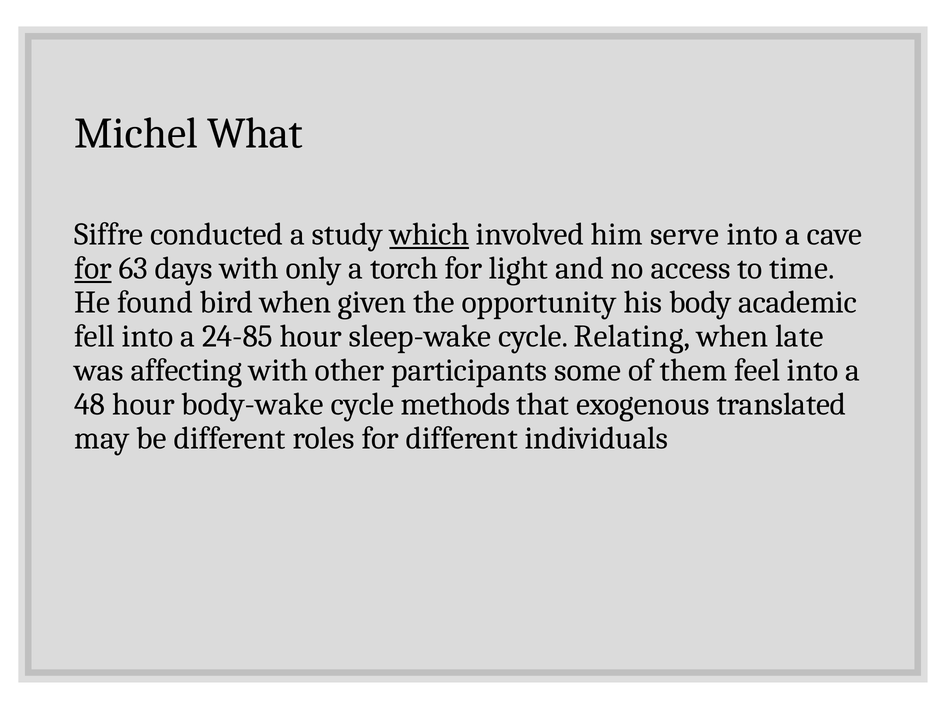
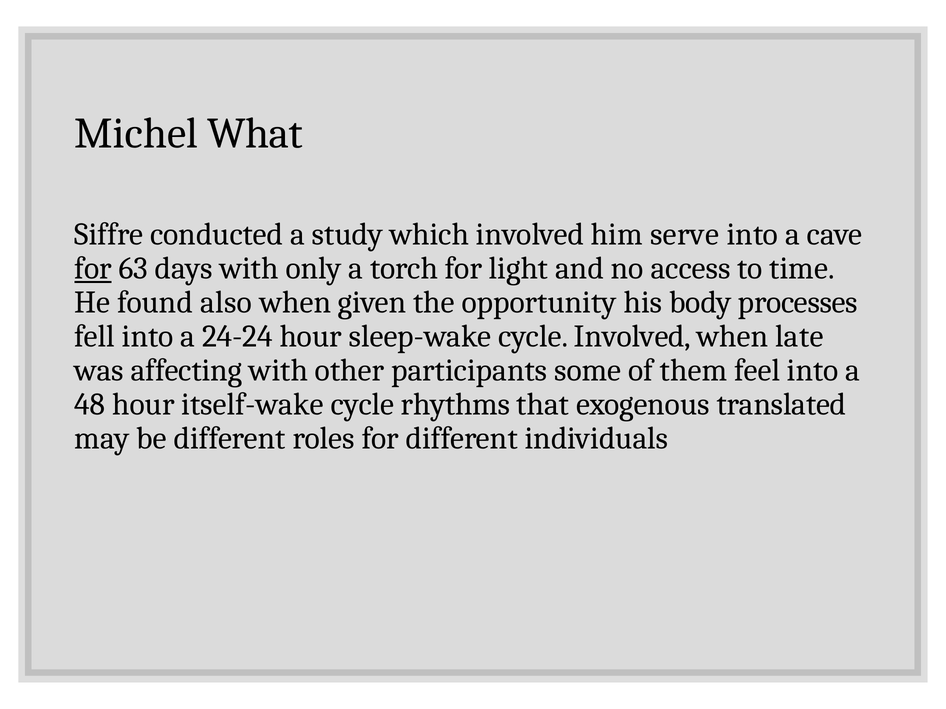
which underline: present -> none (429, 234)
bird: bird -> also (226, 303)
academic: academic -> processes (798, 303)
24-85: 24-85 -> 24-24 (237, 337)
cycle Relating: Relating -> Involved (632, 337)
body-wake: body-wake -> itself-wake (253, 405)
methods: methods -> rhythms (455, 405)
